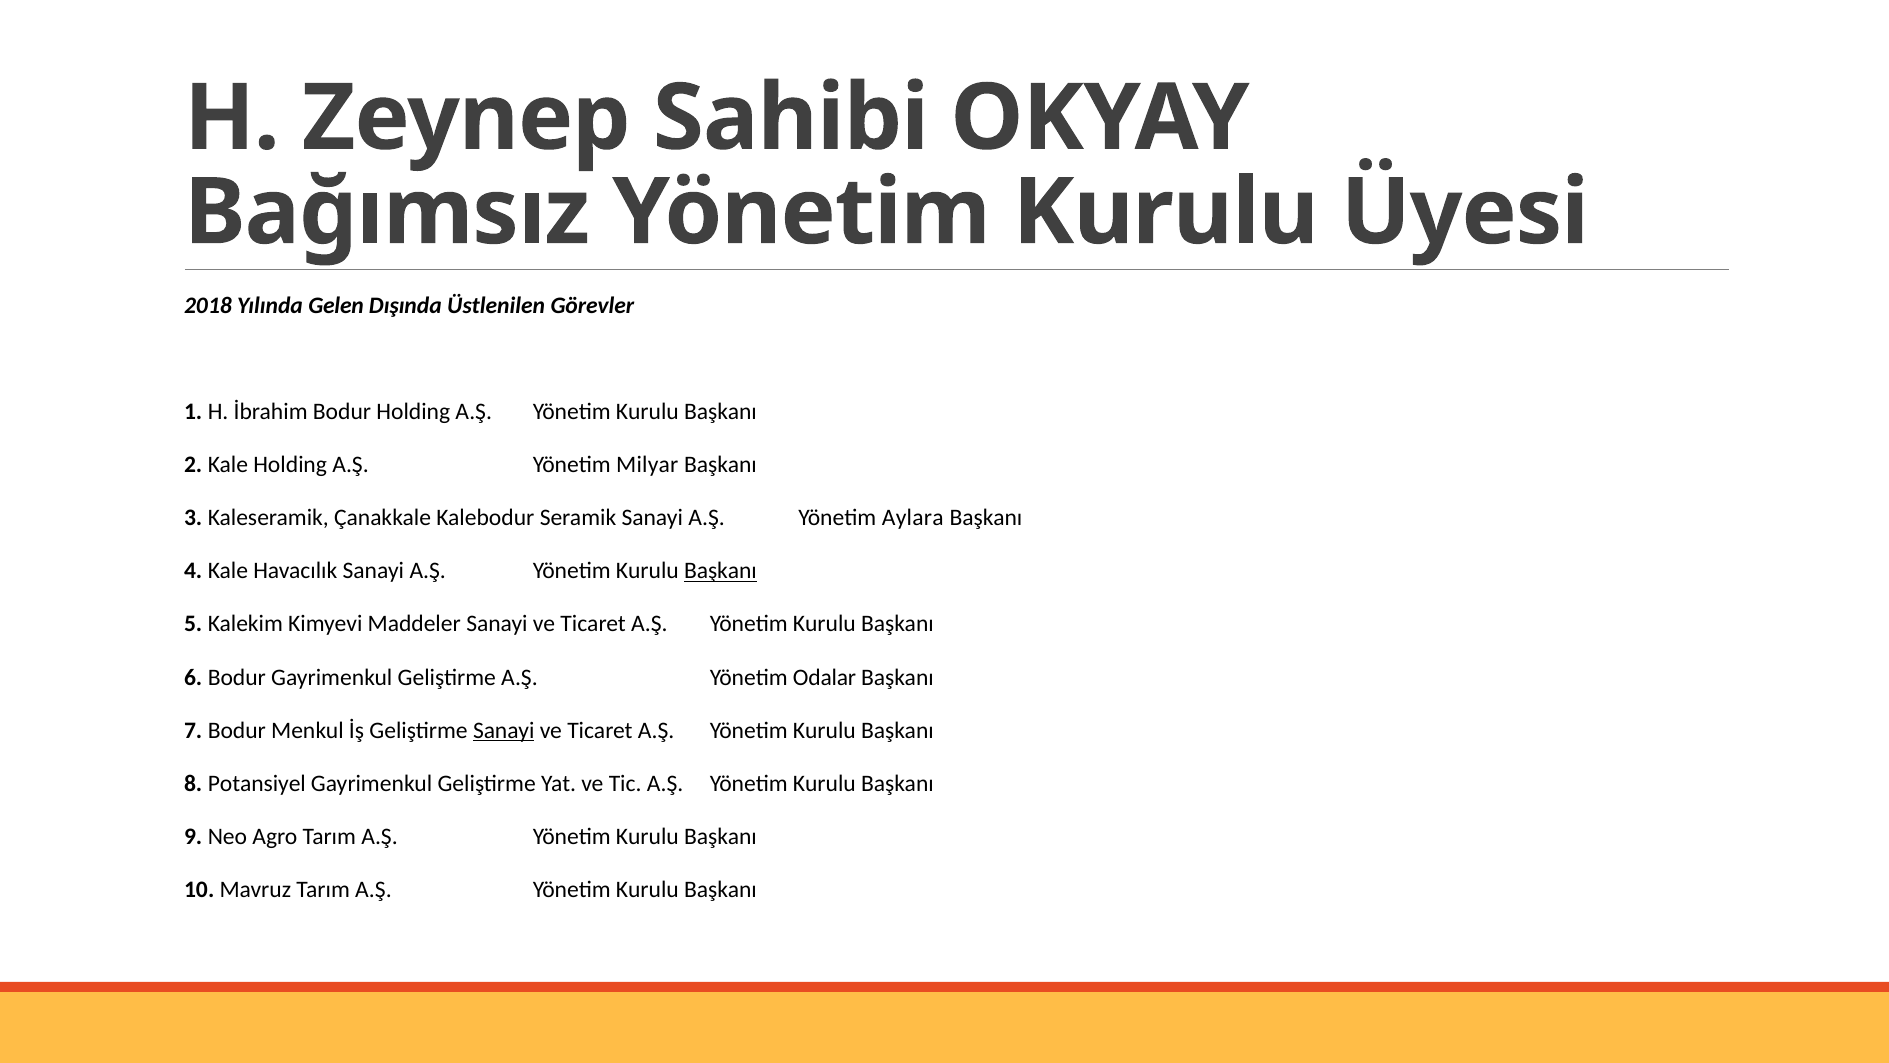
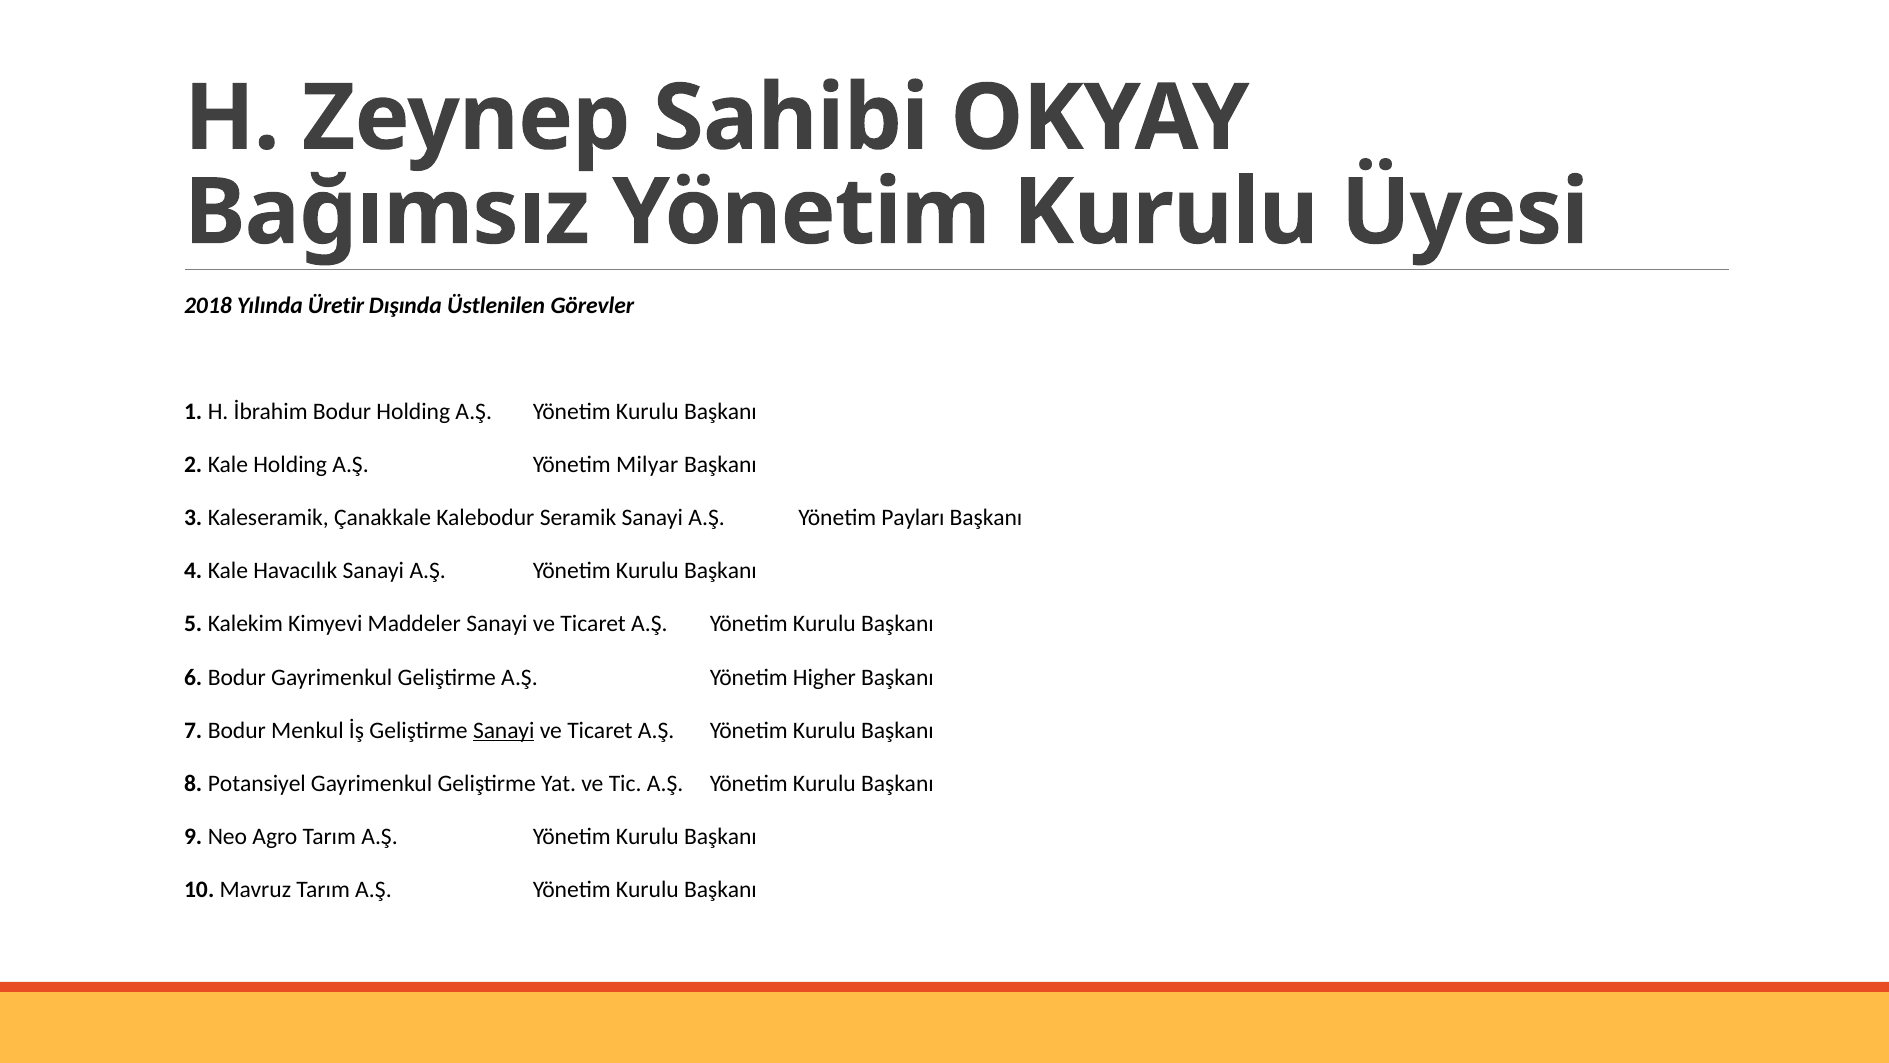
Gelen: Gelen -> Üretir (336, 306)
Aylara: Aylara -> Payları (913, 518)
Başkanı underline: present -> none (720, 571)
Odalar: Odalar -> Higher (824, 677)
